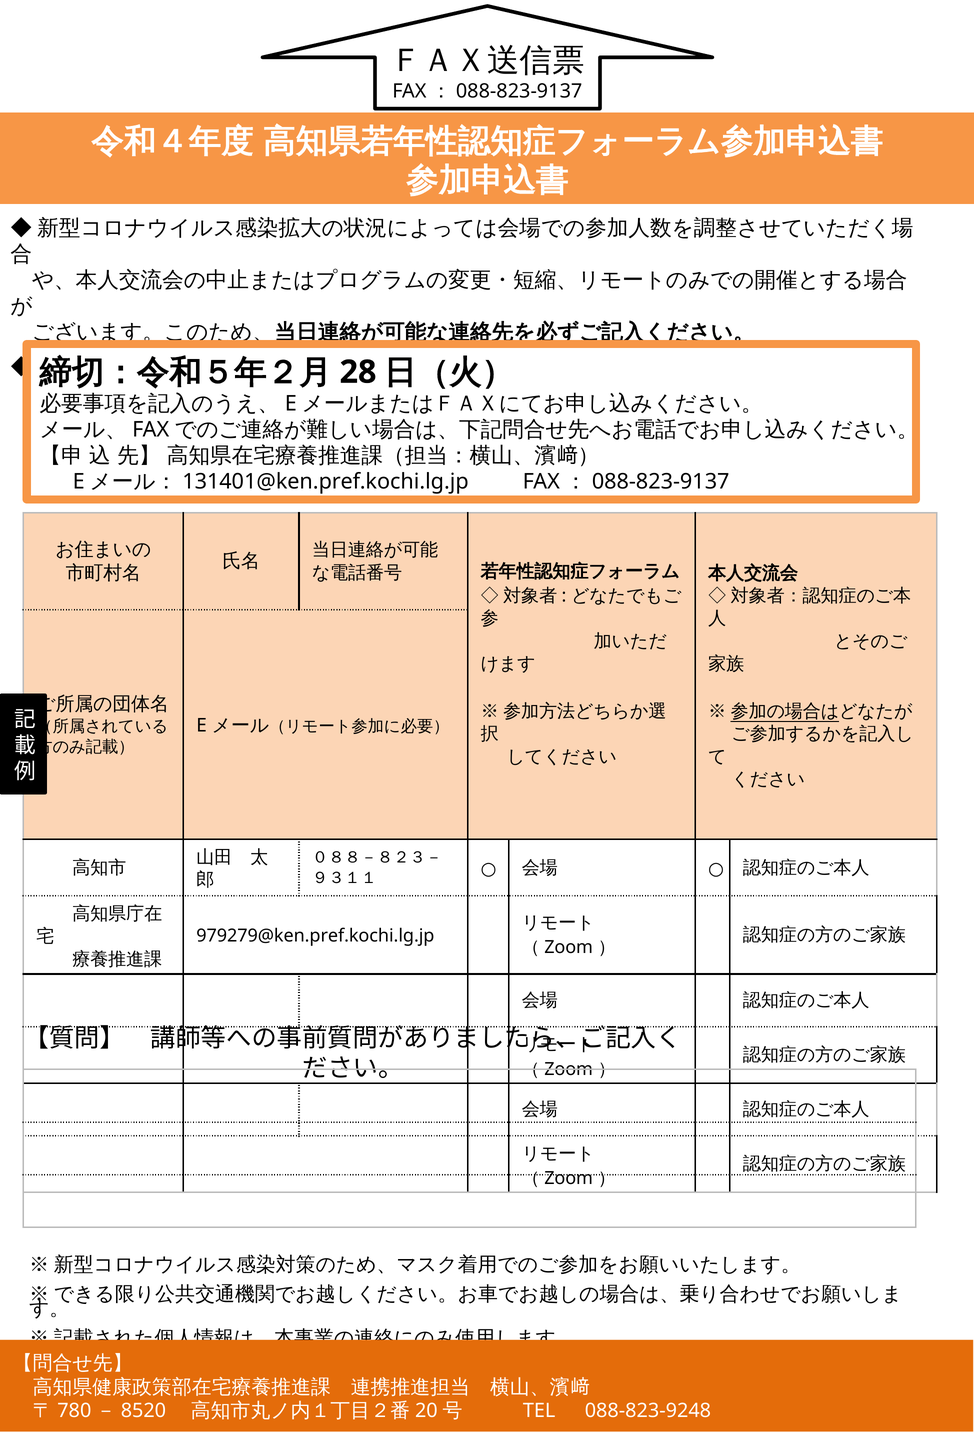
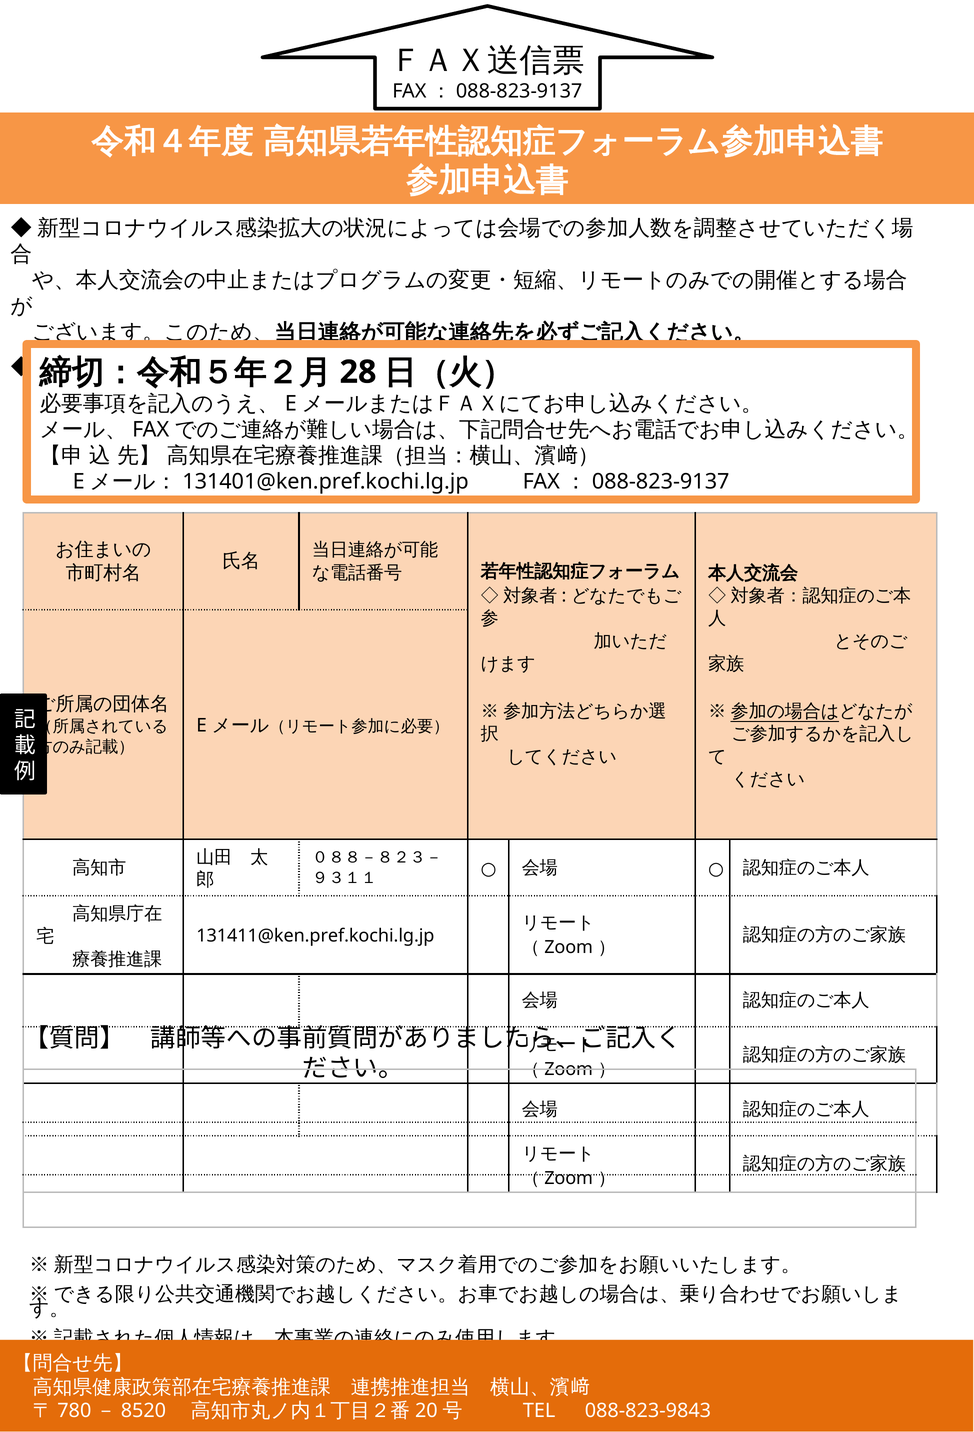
979279@ken.pref.kochi.lg.jp: 979279@ken.pref.kochi.lg.jp -> 131411@ken.pref.kochi.lg.jp (315, 936)
088-823-9248: 088-823-9248 -> 088-823-9843 (648, 1411)
